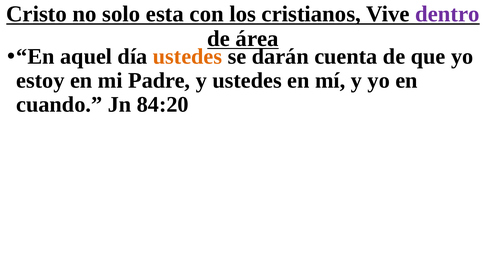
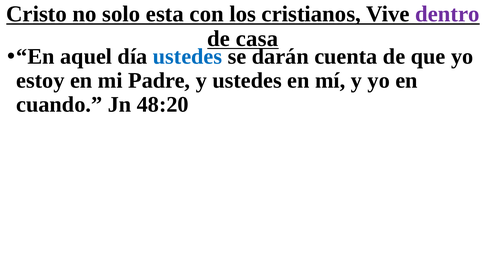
área: área -> casa (257, 39)
ustedes colour: orange -> blue (188, 57)
84:20: 84:20 -> 48:20 (163, 105)
